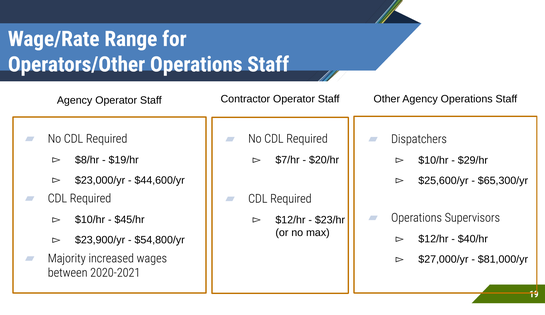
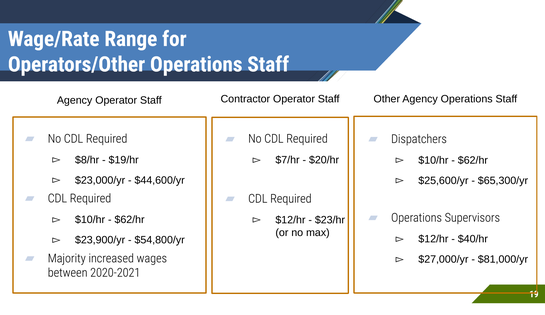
$29/hr: $29/hr -> $62/hr (473, 160)
$45/hr: $45/hr -> $62/hr (130, 219)
